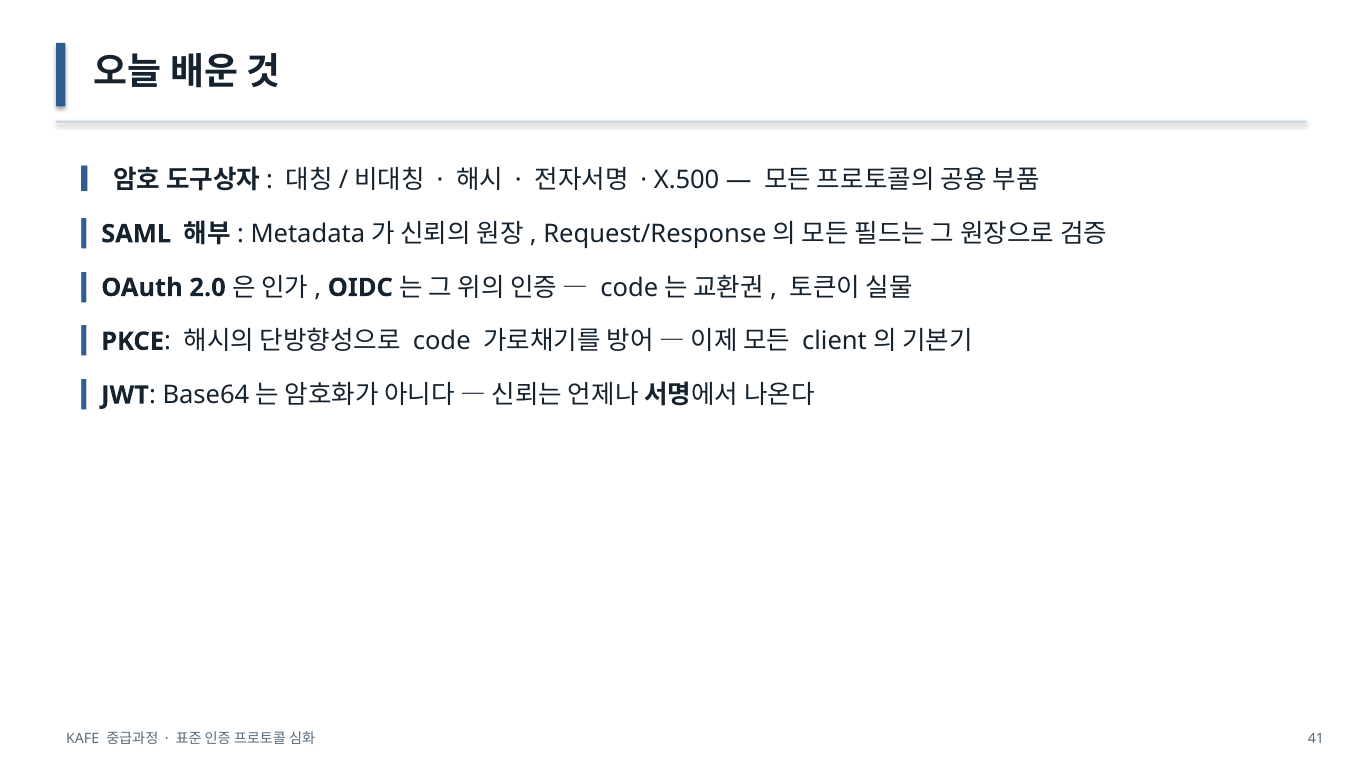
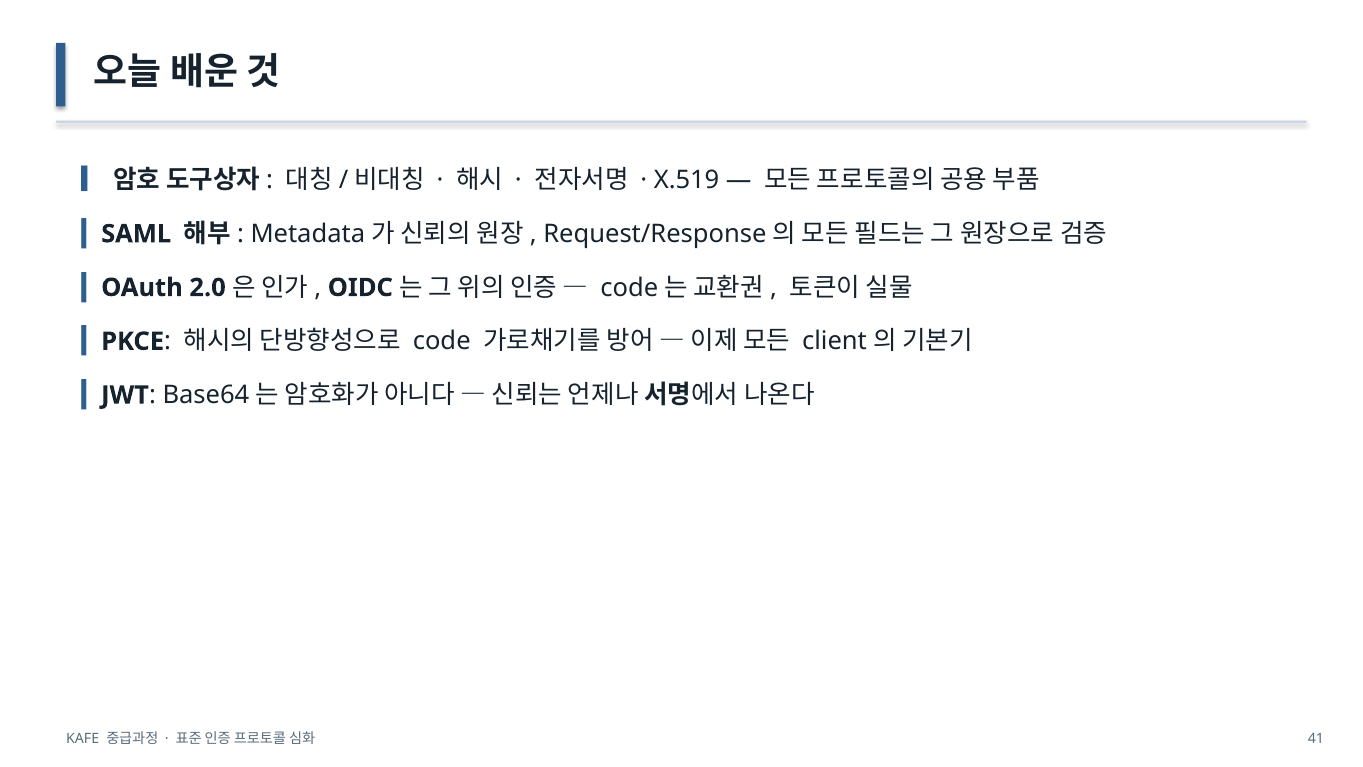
X.500: X.500 -> X.519 (687, 180)
